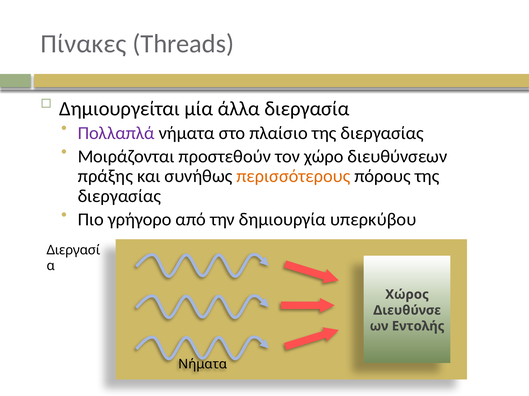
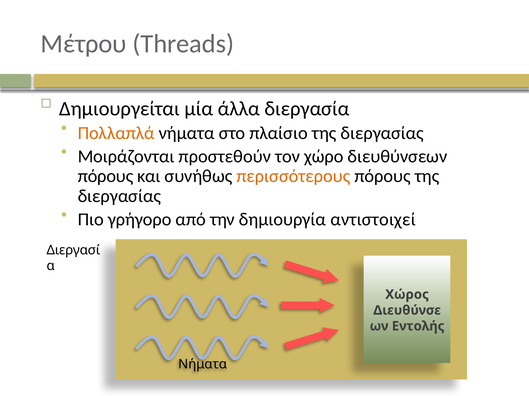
Πίνακες: Πίνακες -> Μέτρου (84, 44)
Πολλαπλά colour: purple -> orange (116, 133)
πράξης: πράξης -> πόρους (105, 177)
υπερκύβου: υπερκύβου -> αντιστοιχεί (373, 220)
